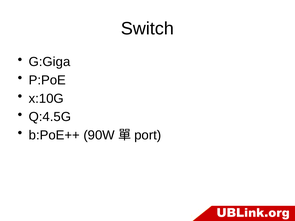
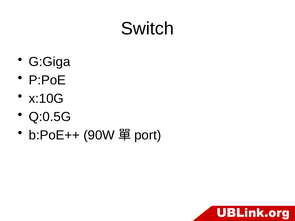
Q:4.5G: Q:4.5G -> Q:0.5G (50, 117)
